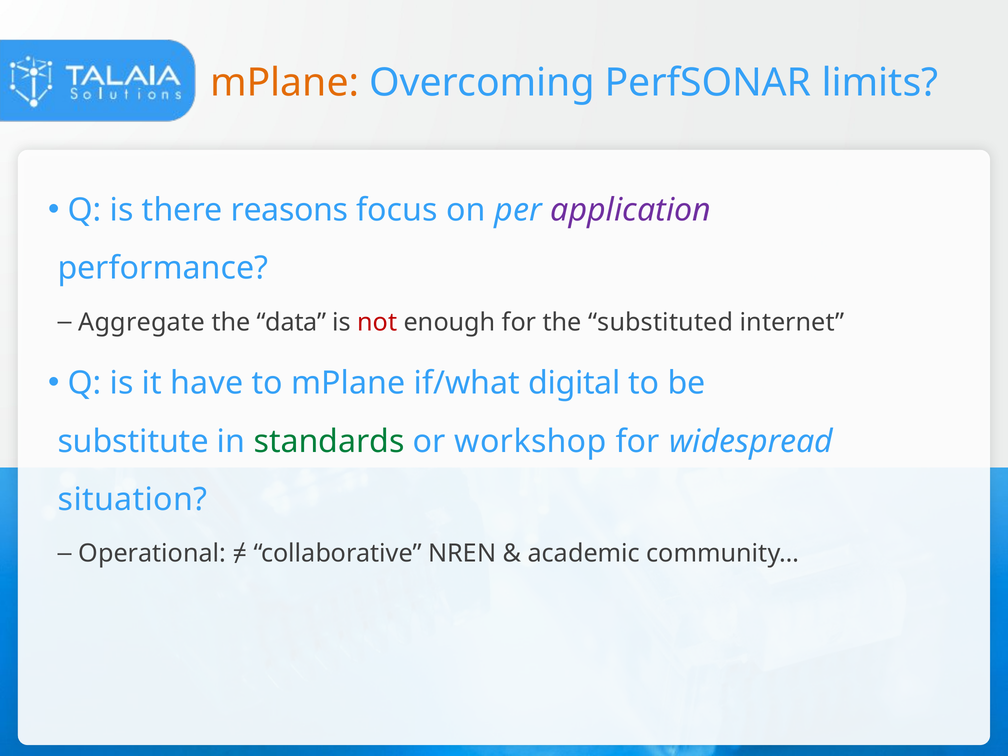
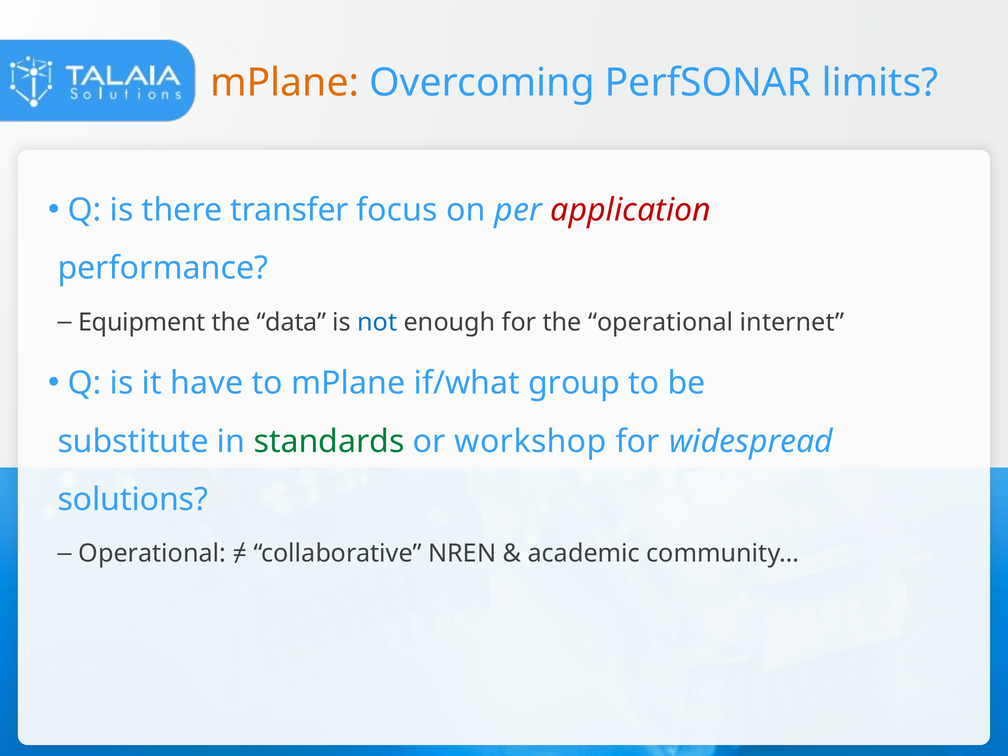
reasons: reasons -> transfer (289, 210)
application colour: purple -> red (631, 210)
Aggregate: Aggregate -> Equipment (142, 322)
not colour: red -> blue (377, 322)
the substituted: substituted -> operational (661, 322)
digital: digital -> group (574, 383)
situation: situation -> solutions (133, 499)
